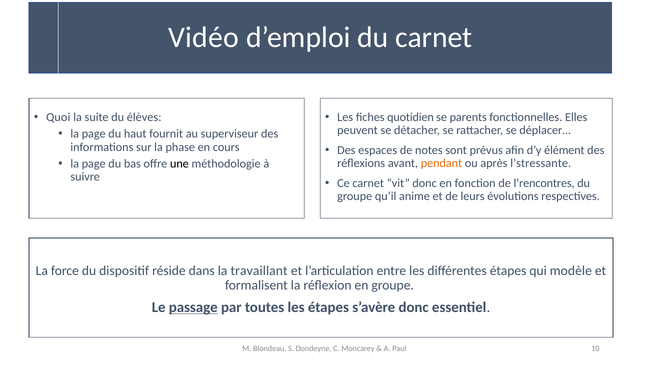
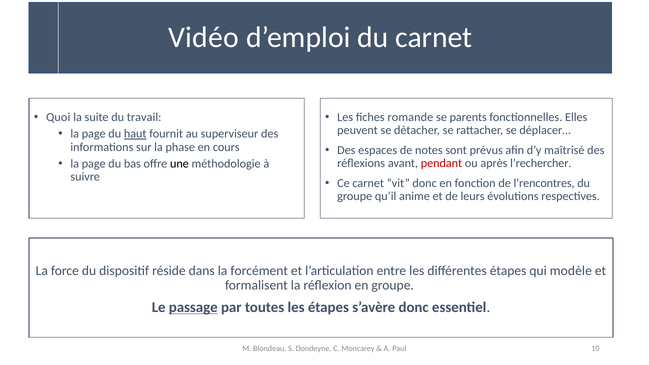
quotidien: quotidien -> romande (410, 117)
élèves: élèves -> travail (144, 117)
haut underline: none -> present (135, 134)
élément: élément -> maîtrisé (564, 150)
pendant colour: orange -> red (441, 163)
l’stressante: l’stressante -> l’rechercher (541, 163)
travaillant: travaillant -> forcément (259, 271)
